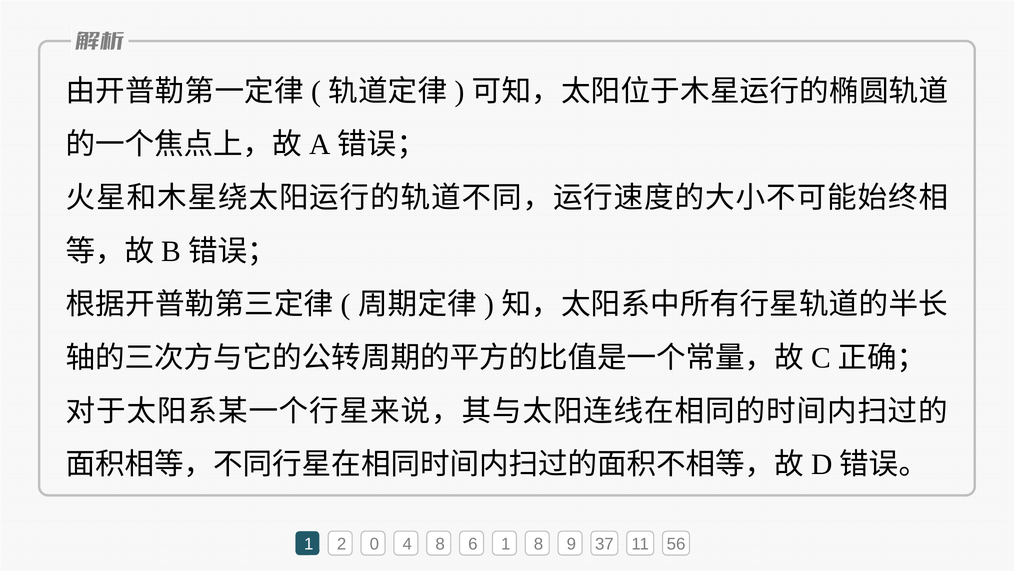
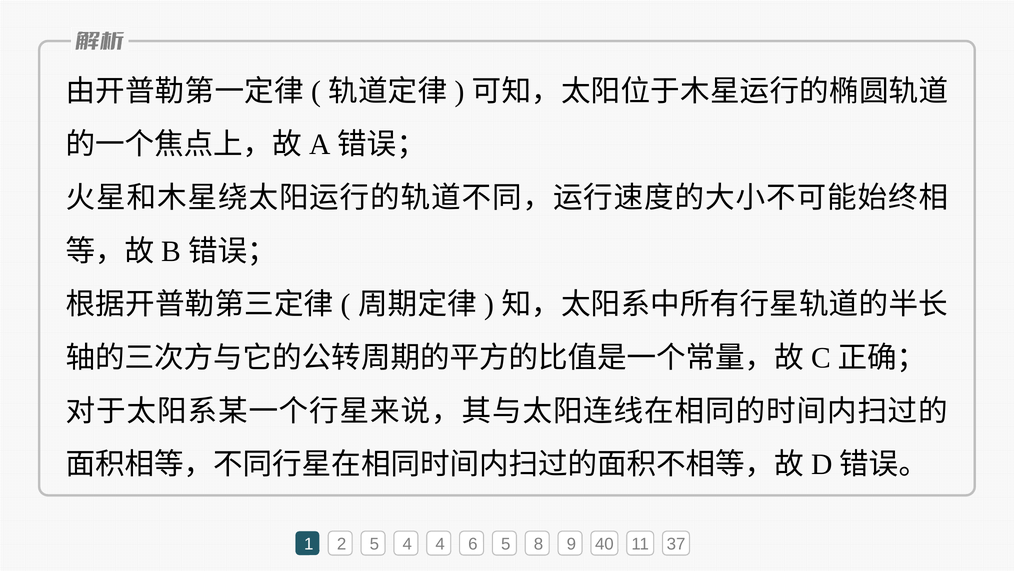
2 0: 0 -> 5 (374, 544)
4 8: 8 -> 4 (440, 544)
6 1: 1 -> 5 (506, 544)
37: 37 -> 40 (604, 544)
56: 56 -> 37 (676, 544)
